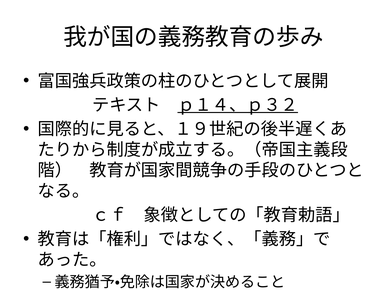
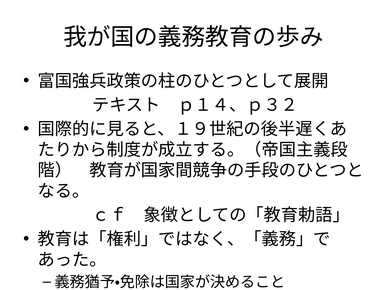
ｐ１４、ｐ３２ underline: present -> none (238, 105)
